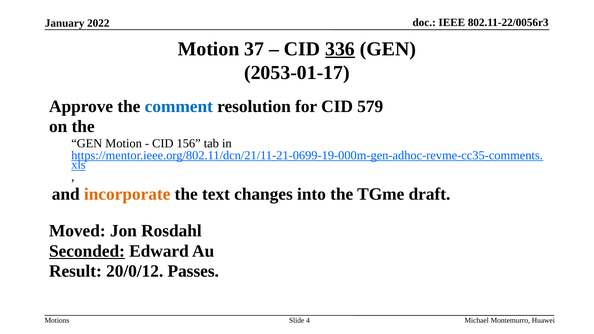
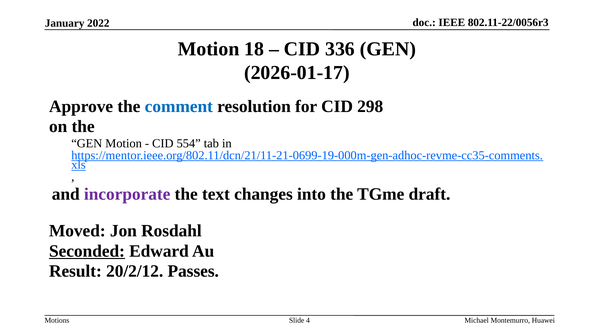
37: 37 -> 18 (254, 49)
336 underline: present -> none (340, 49)
2053-01-17: 2053-01-17 -> 2026-01-17 (297, 73)
579: 579 -> 298 (370, 106)
156: 156 -> 554 (189, 143)
incorporate colour: orange -> purple (127, 194)
20/0/12: 20/0/12 -> 20/2/12 (135, 271)
